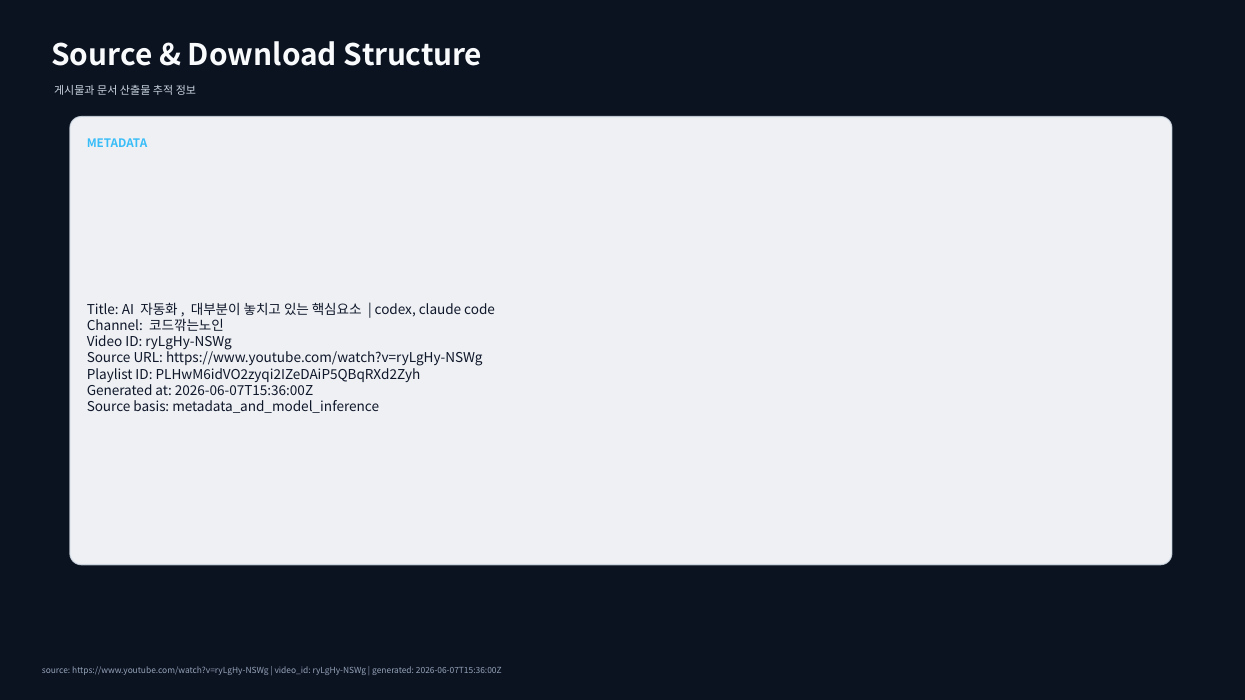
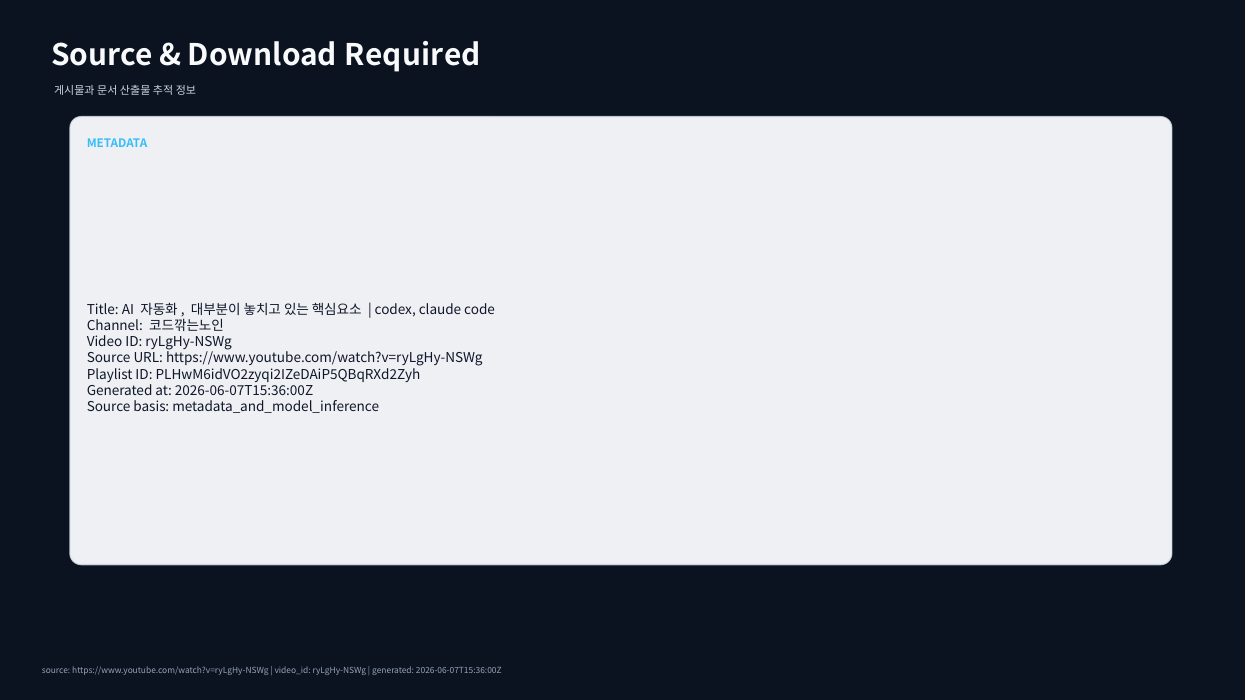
Structure: Structure -> Required (413, 56)
